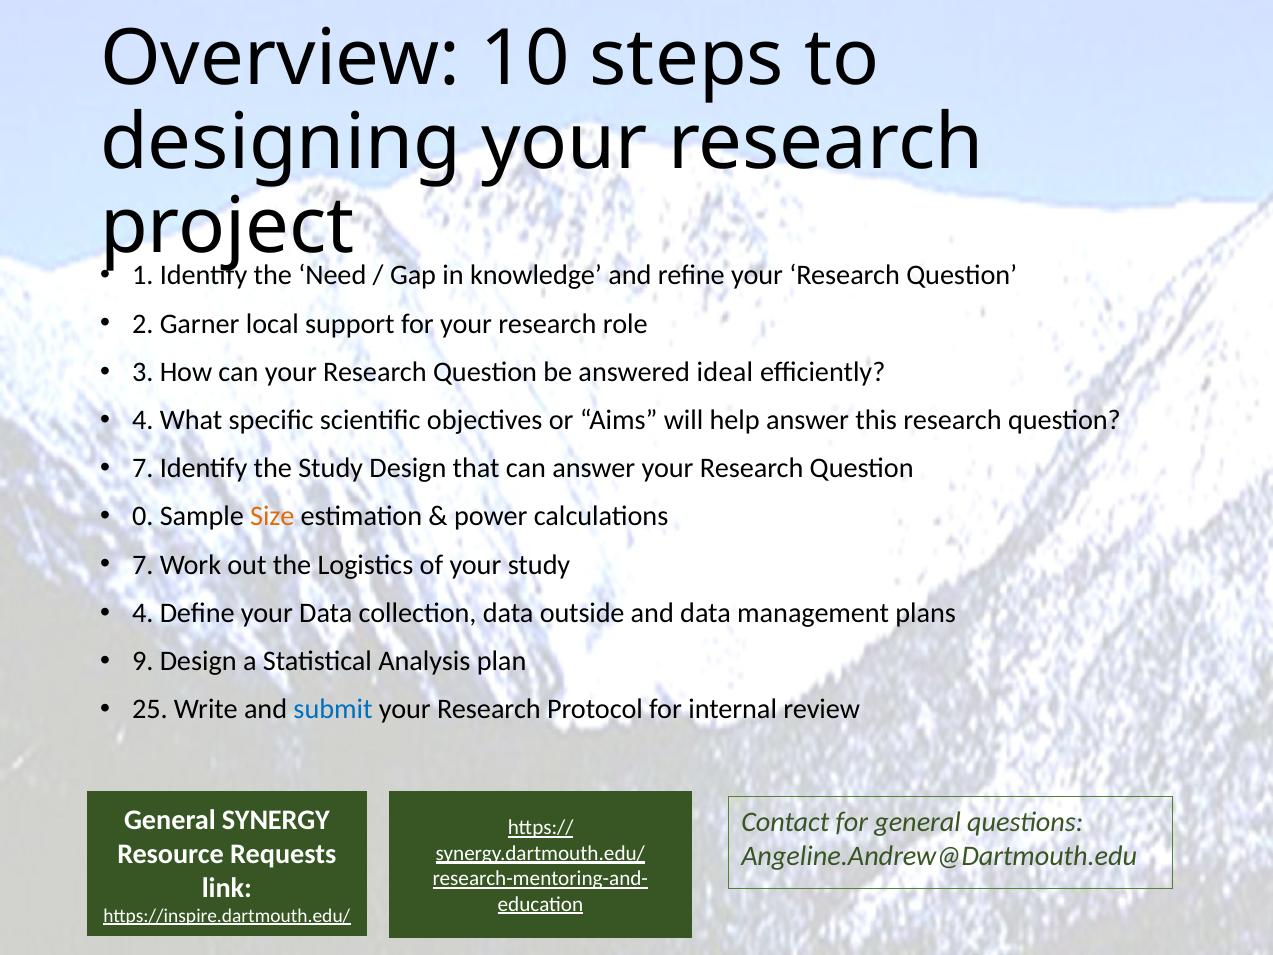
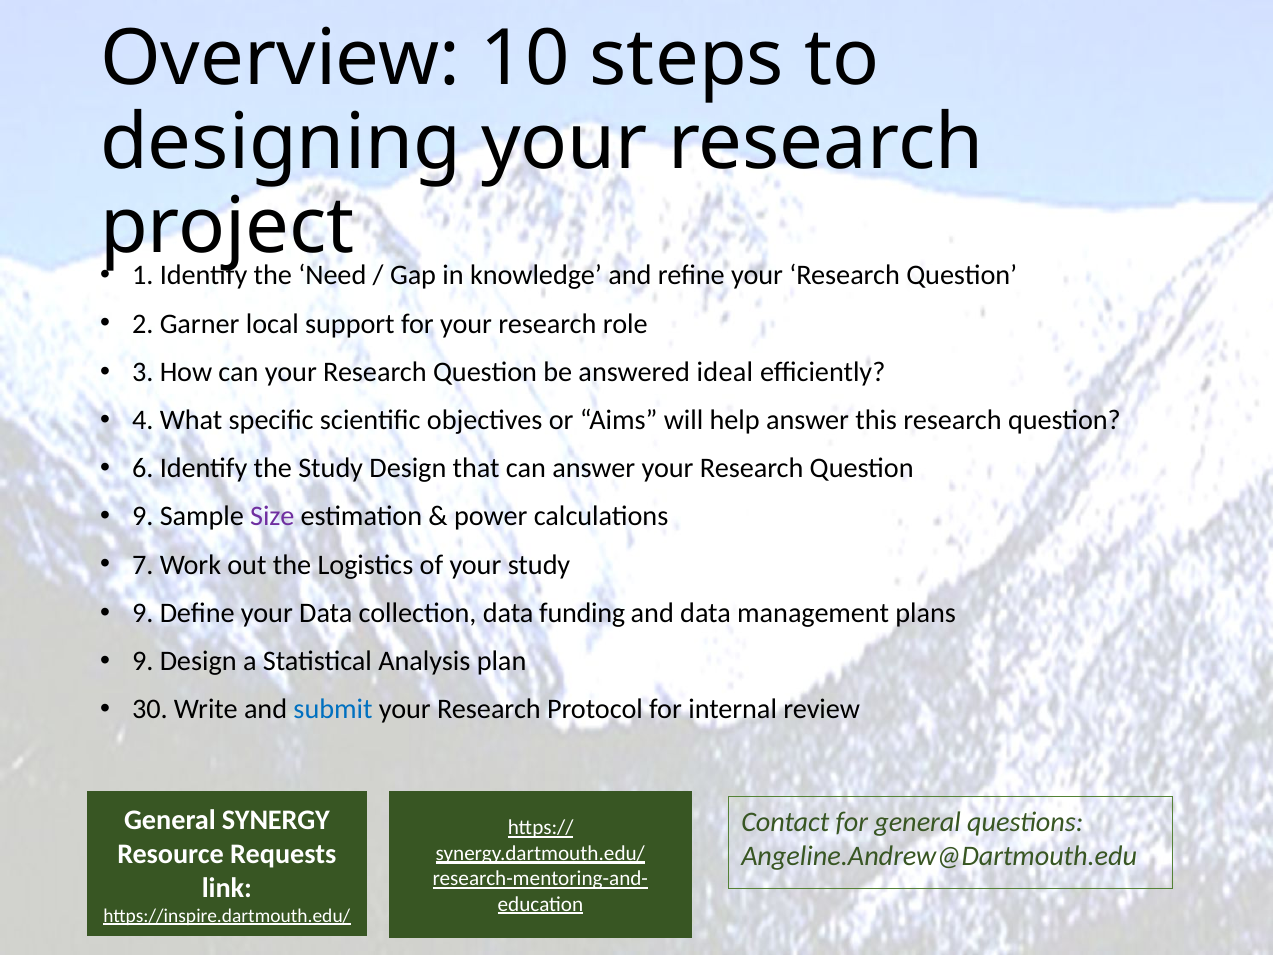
7: 7 -> 6 (143, 468)
0: 0 -> 9 (143, 516)
Size colour: orange -> purple (272, 516)
4: 4 -> 9 (143, 613)
outside: outside -> funding (582, 613)
25: 25 -> 30 (150, 709)
